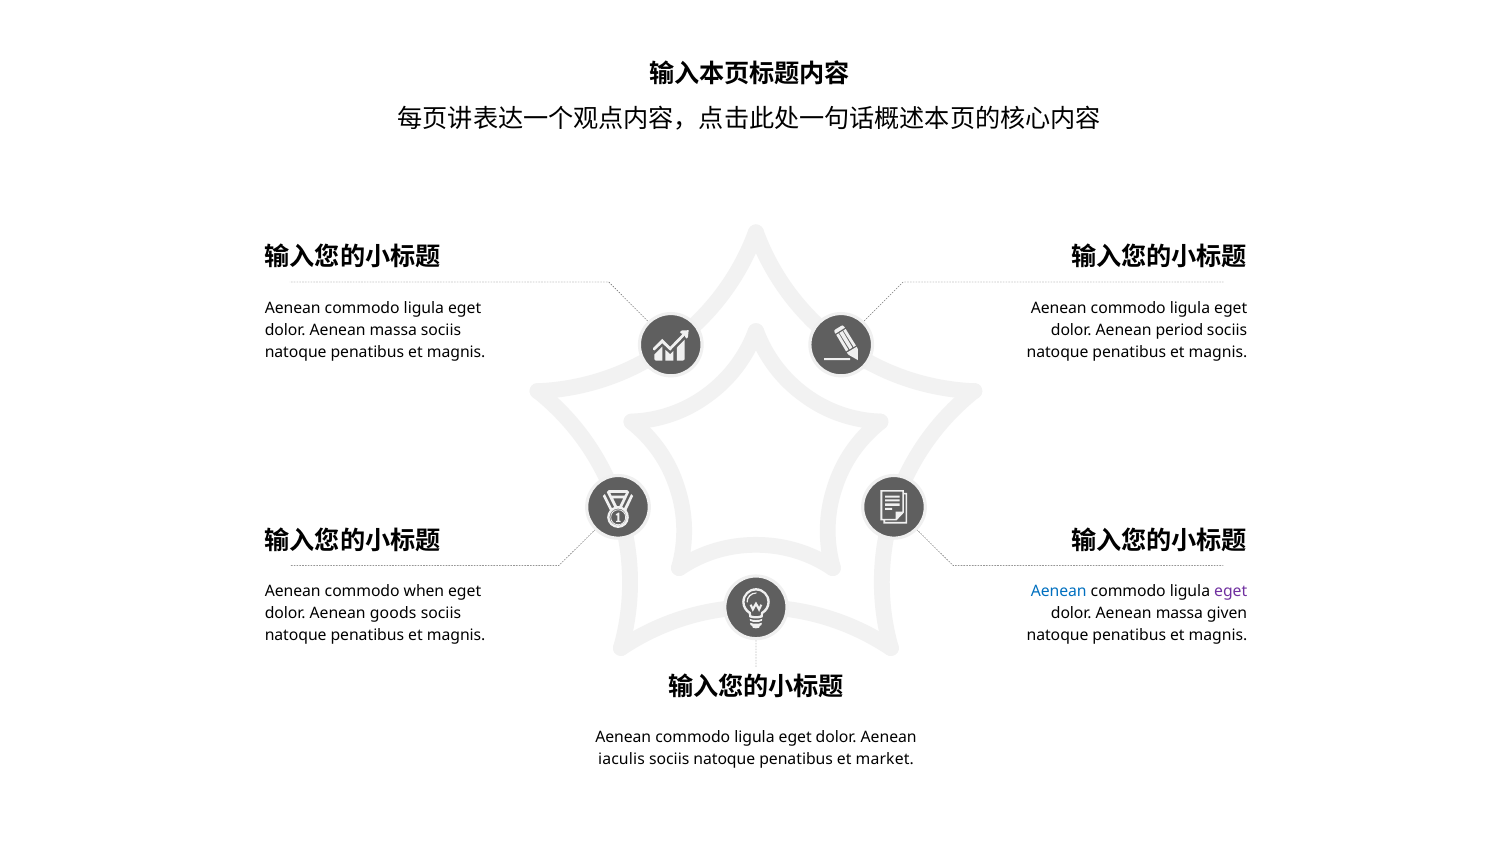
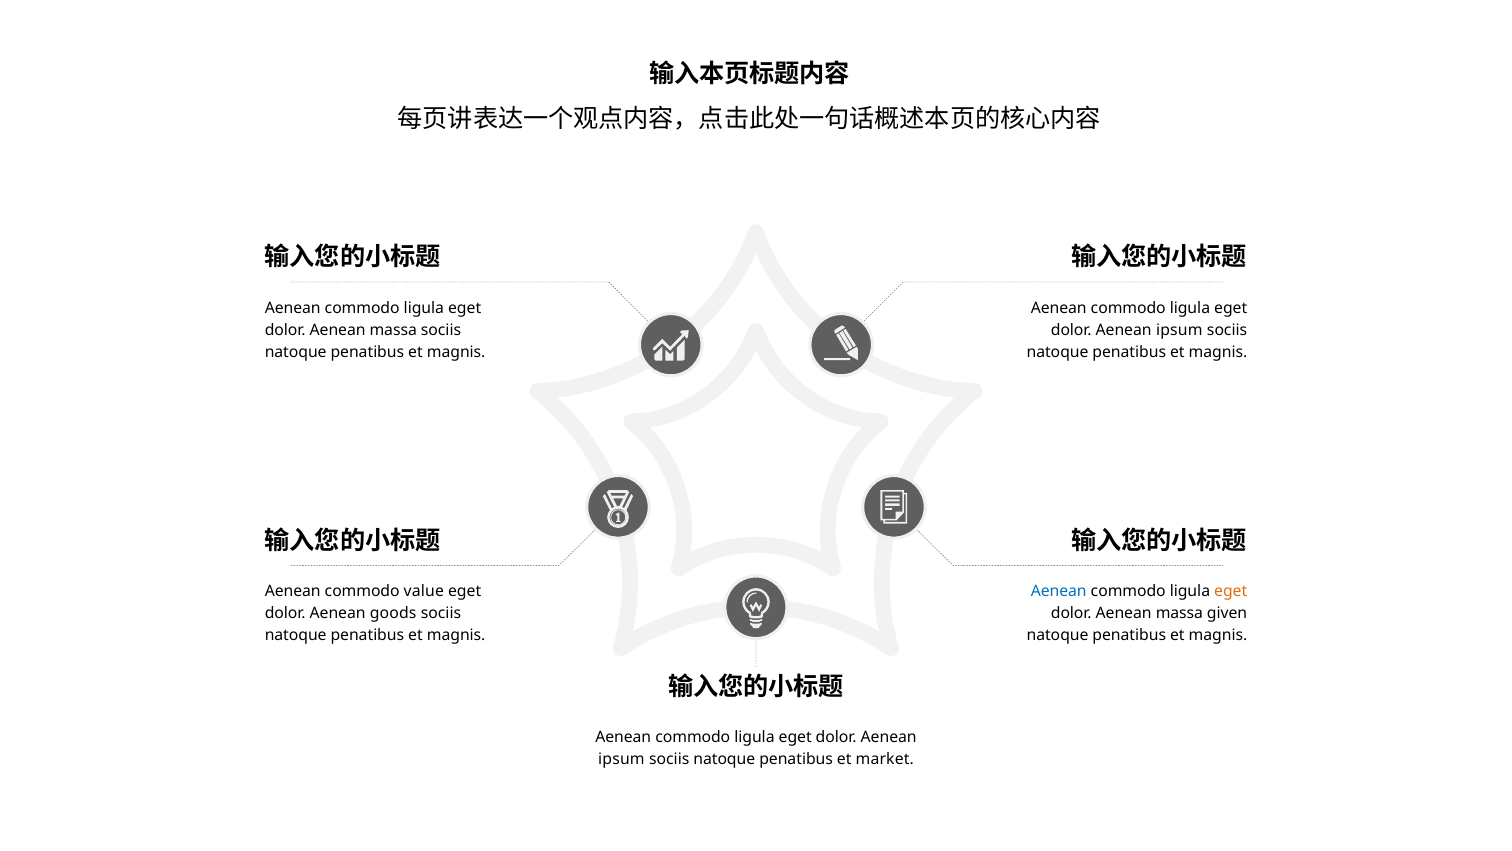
period: period -> ipsum (1179, 330)
when: when -> value (424, 591)
eget colour: purple -> orange (1231, 591)
iaculis: iaculis -> ipsum (621, 759)
